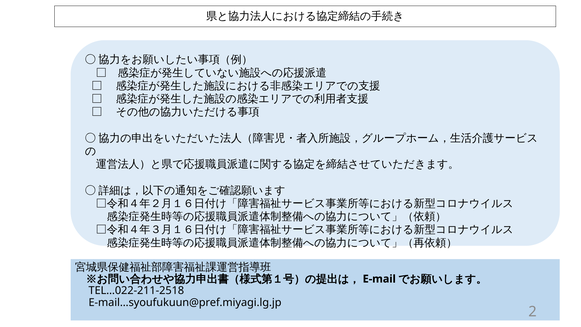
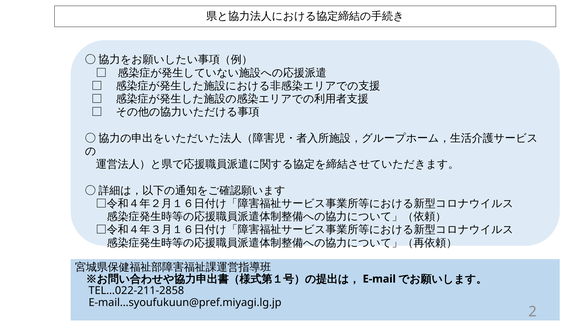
TEL…022-211-2518: TEL…022-211-2518 -> TEL…022-211-2858 (136, 291)
